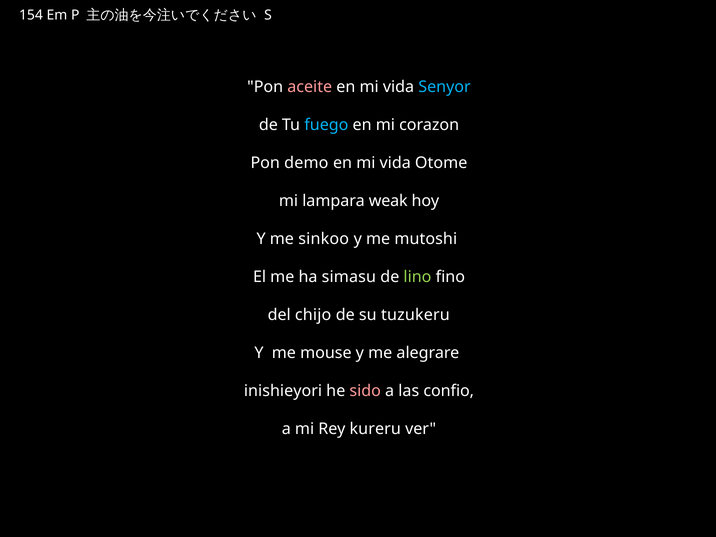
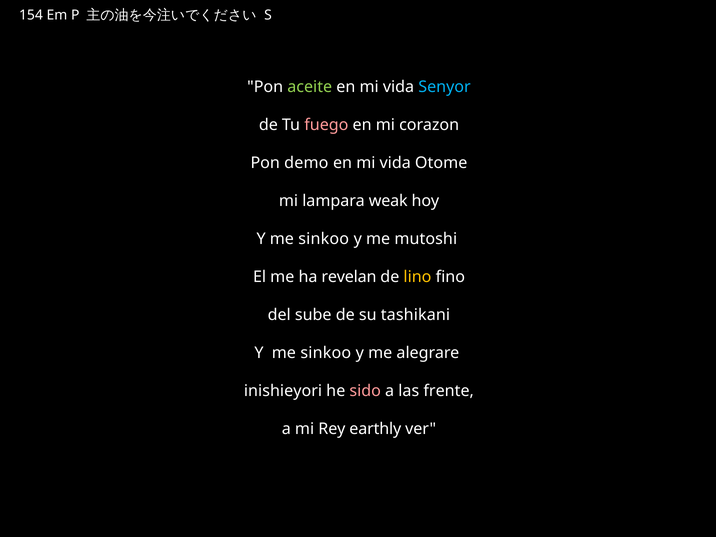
aceite colour: pink -> light green (310, 87)
fuego colour: light blue -> pink (326, 125)
simasu: simasu -> revelan (349, 277)
lino colour: light green -> yellow (417, 277)
chijo: chijo -> sube (313, 315)
tuzukeru: tuzukeru -> tashikani (415, 315)
mouse: mouse -> sinkoo (326, 353)
confio: confio -> frente (449, 391)
kureru: kureru -> earthly (375, 429)
